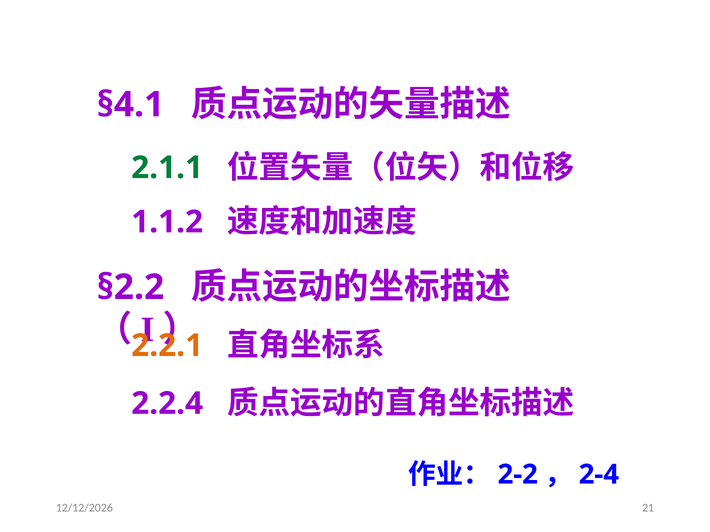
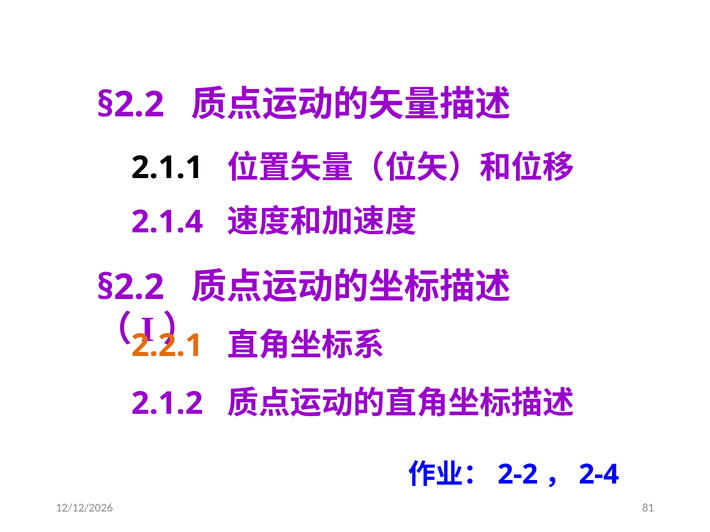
§4.1: §4.1 -> §2.2 (130, 105)
2.1.1 colour: green -> black (167, 168)
1.1.2: 1.1.2 -> 2.1.4 (167, 222)
2.2.4: 2.2.4 -> 2.1.2 (167, 404)
21: 21 -> 81 (648, 508)
